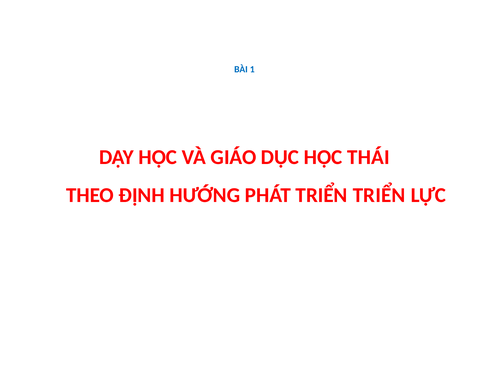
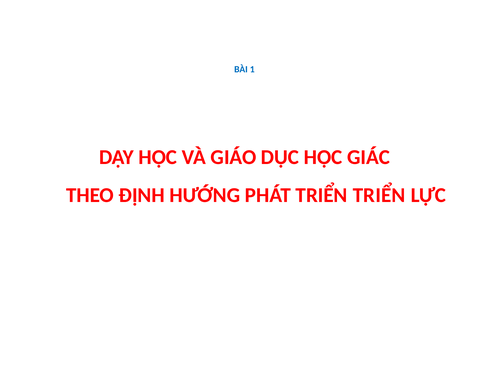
THÁI: THÁI -> GIÁC (369, 157)
